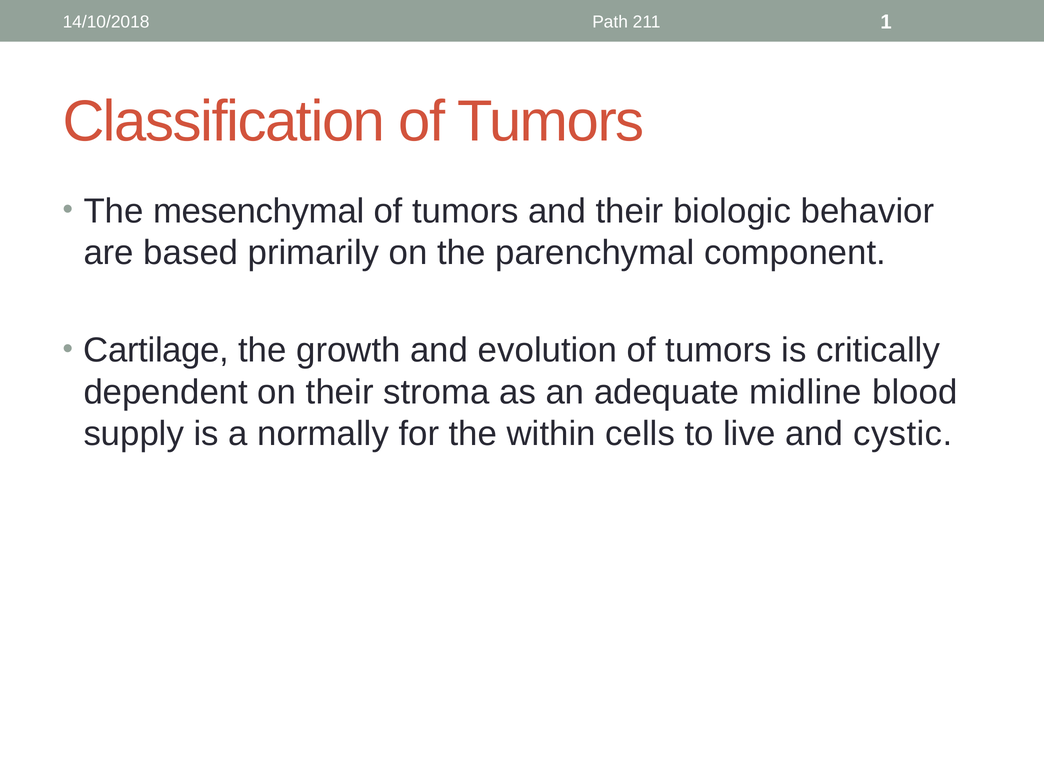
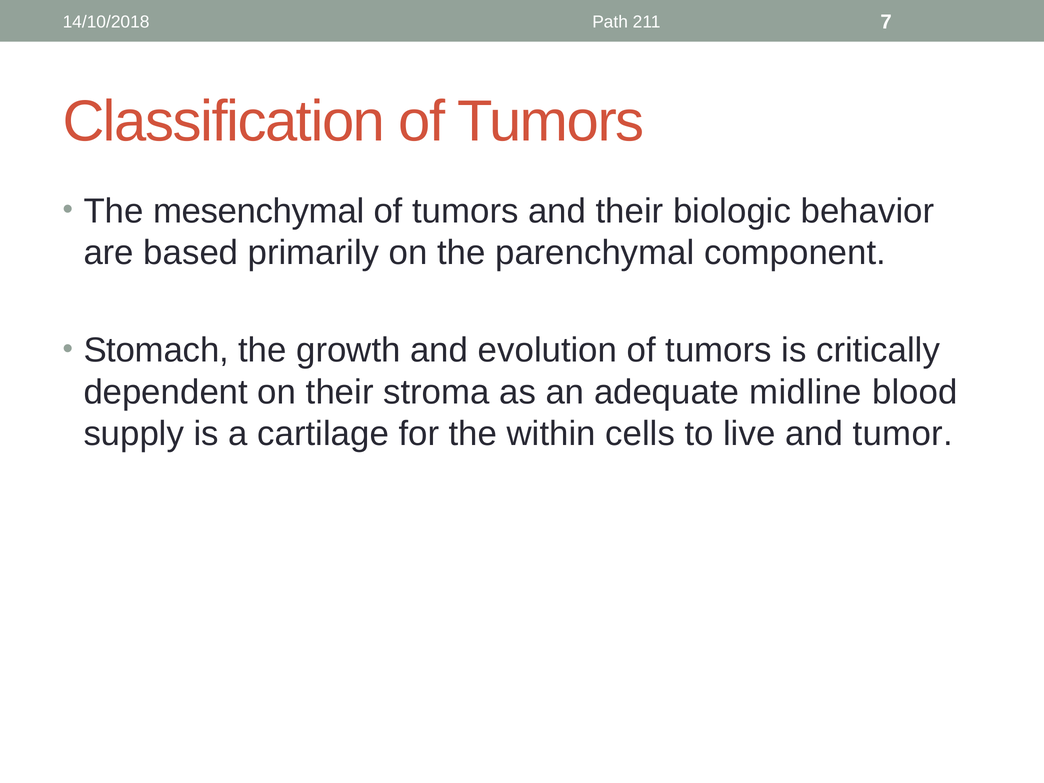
1: 1 -> 7 (886, 22)
Cartilage: Cartilage -> Stomach (156, 350)
normally: normally -> cartilage (323, 434)
cystic: cystic -> tumor (903, 434)
